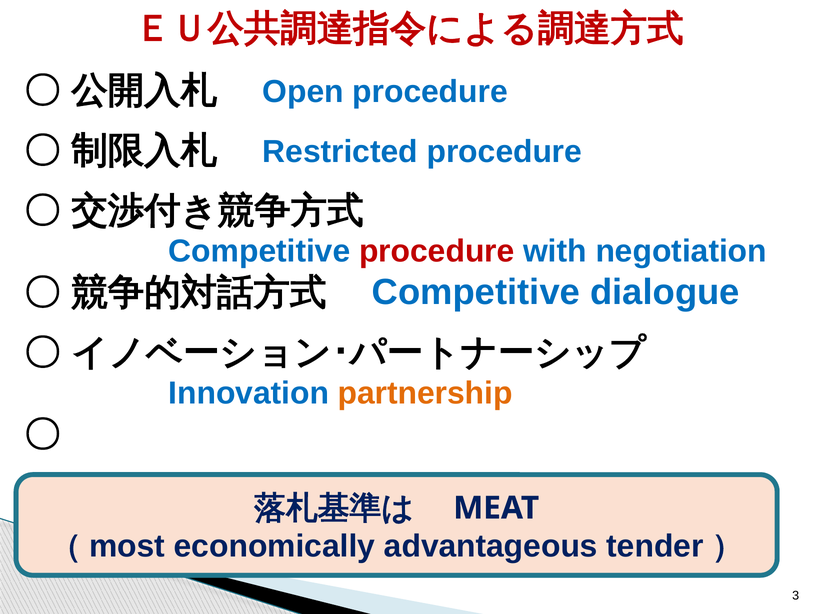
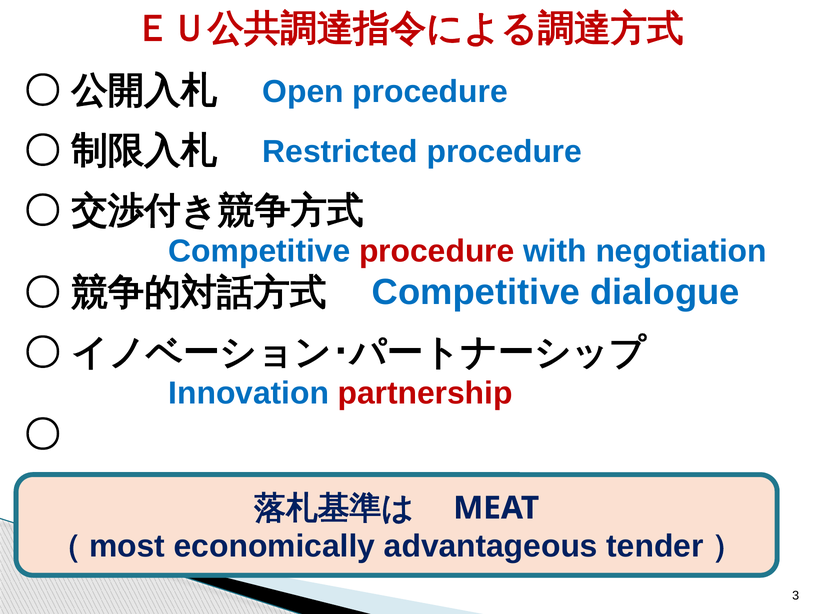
partnership colour: orange -> red (425, 393)
